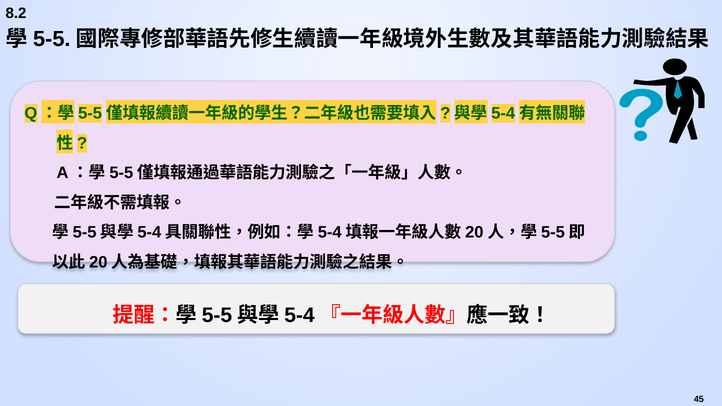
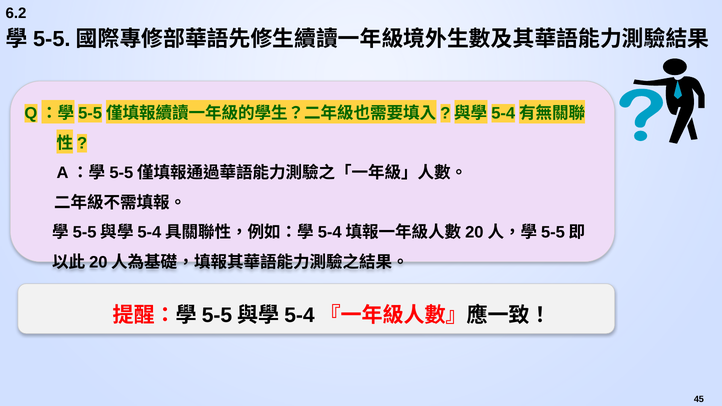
8.2: 8.2 -> 6.2 (16, 13)
